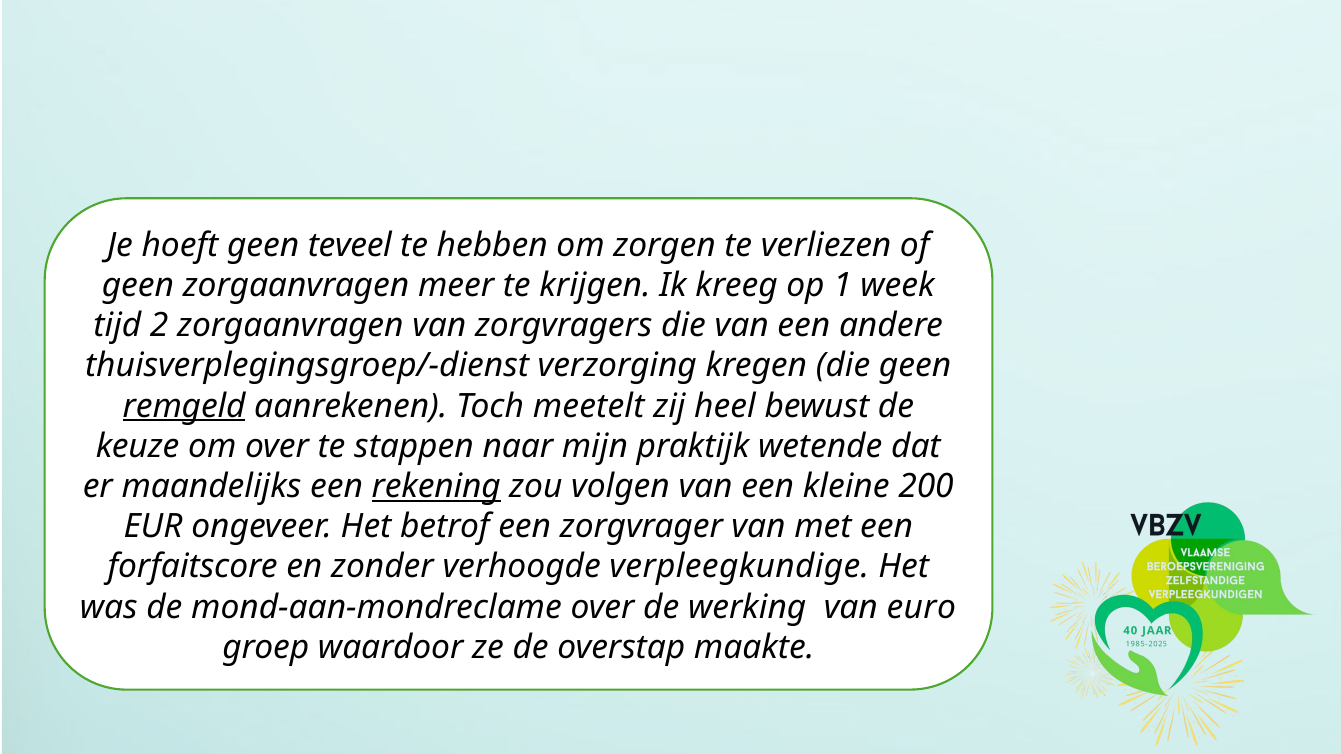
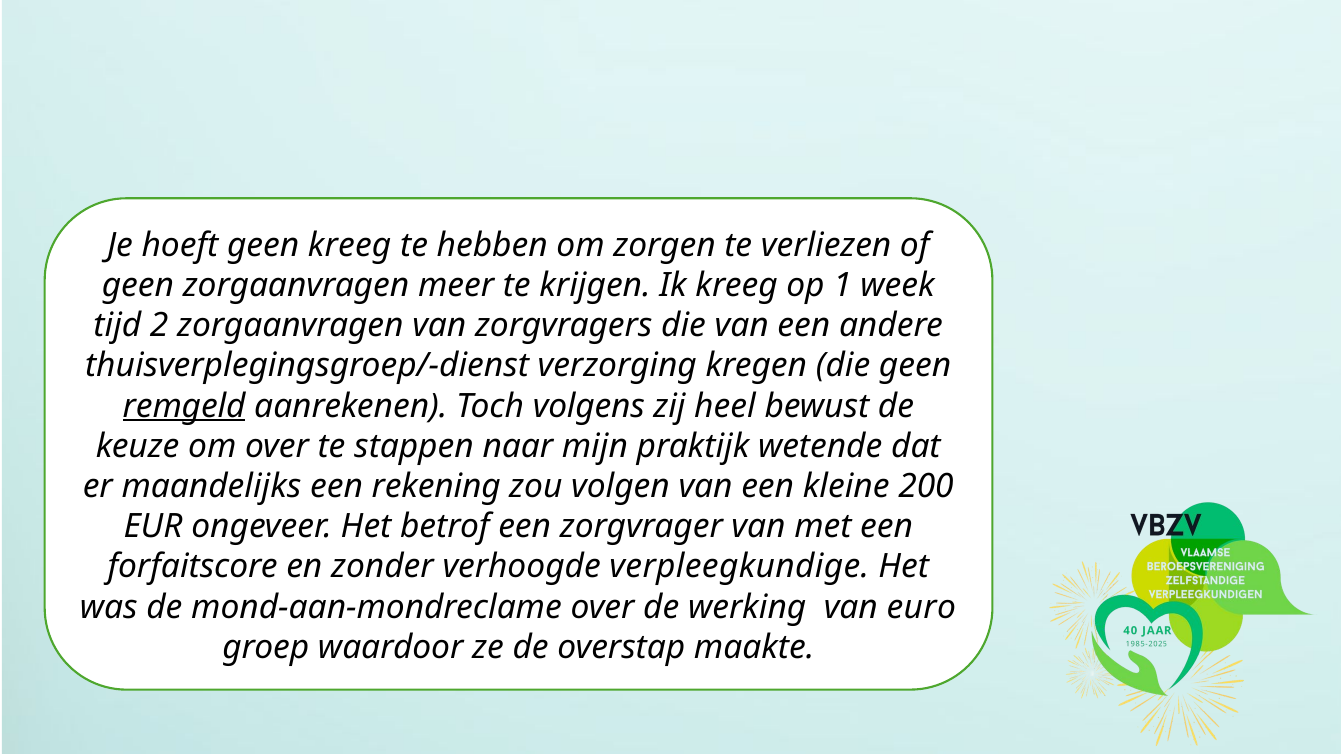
geen teveel: teveel -> kreeg (350, 245)
meetelt: meetelt -> volgens (589, 406)
rekening underline: present -> none (436, 487)
